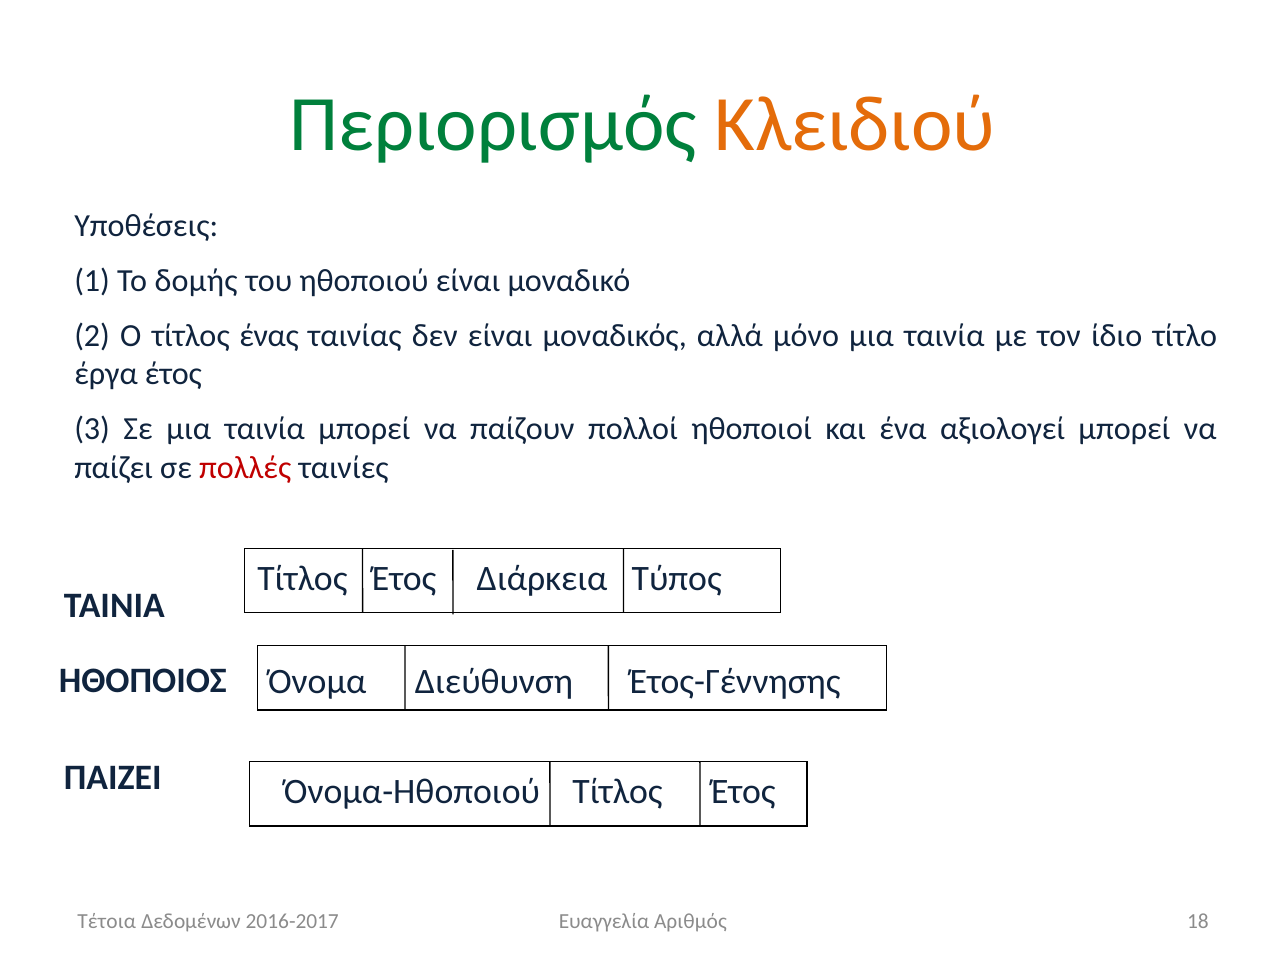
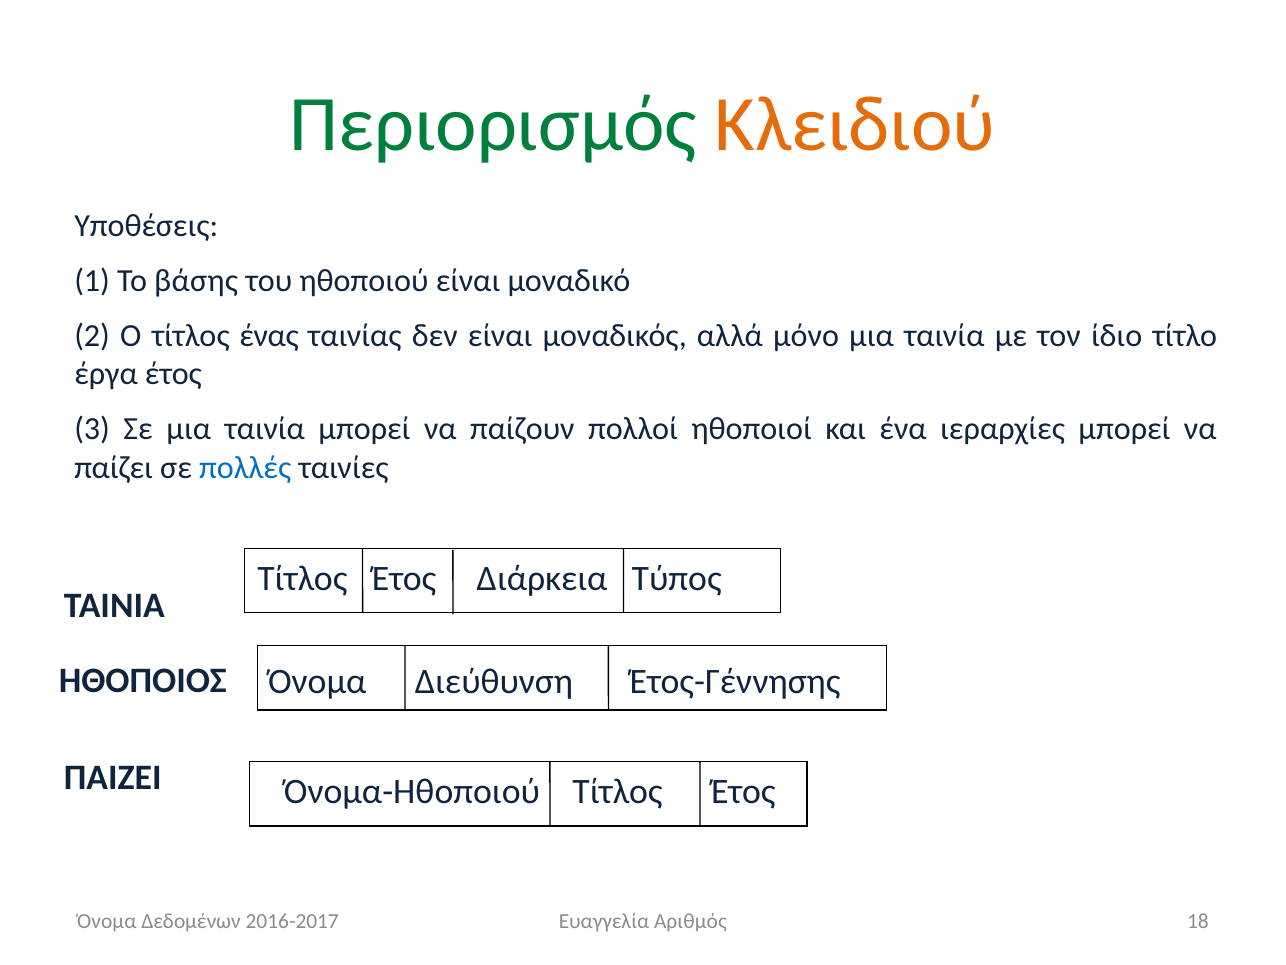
δομής: δομής -> βάσης (196, 281)
αξιολογεί: αξιολογεί -> ιεραρχίες (1003, 429)
πολλές colour: red -> blue (245, 467)
Τέτοια: Τέτοια -> Όνομα (107, 921)
